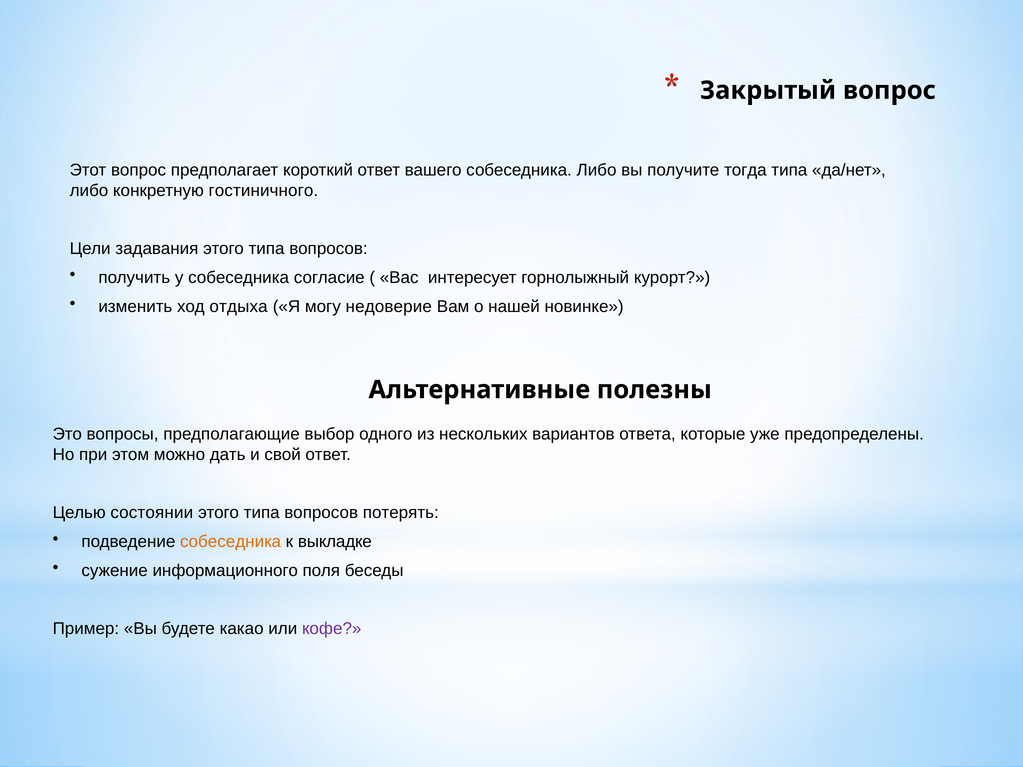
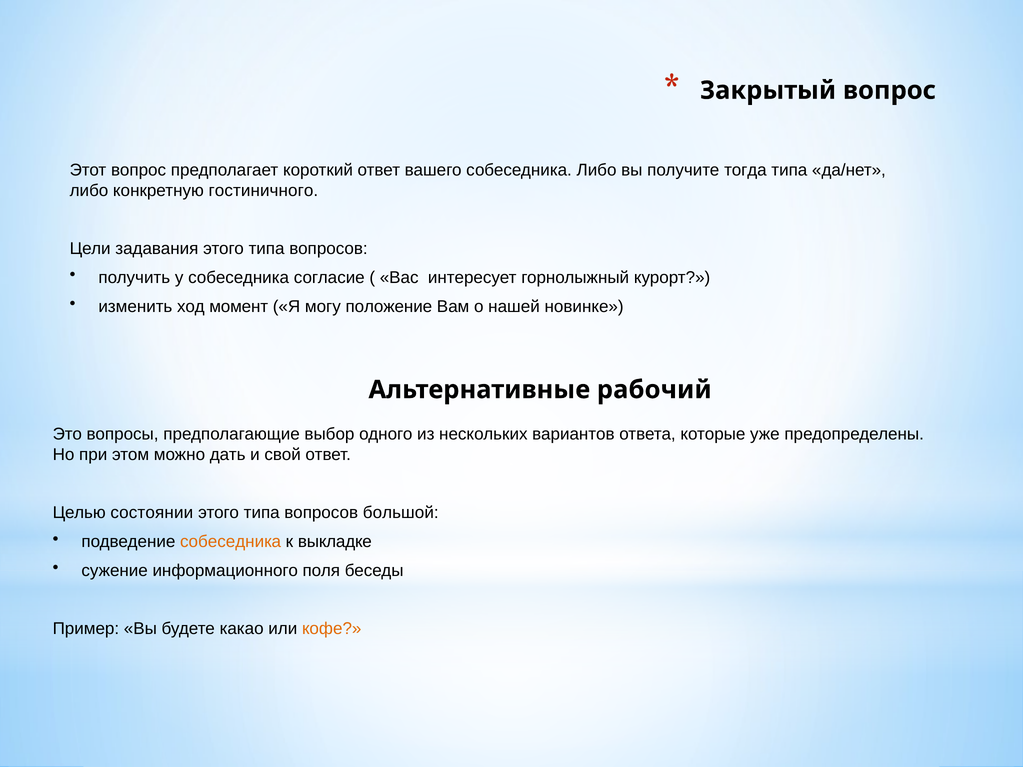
отдыха: отдыха -> момент (239, 307)
недоверие: недоверие -> положение (389, 307)
полезны: полезны -> рабочий (654, 390)
потерять: потерять -> большой (401, 513)
кофе colour: purple -> orange (332, 629)
